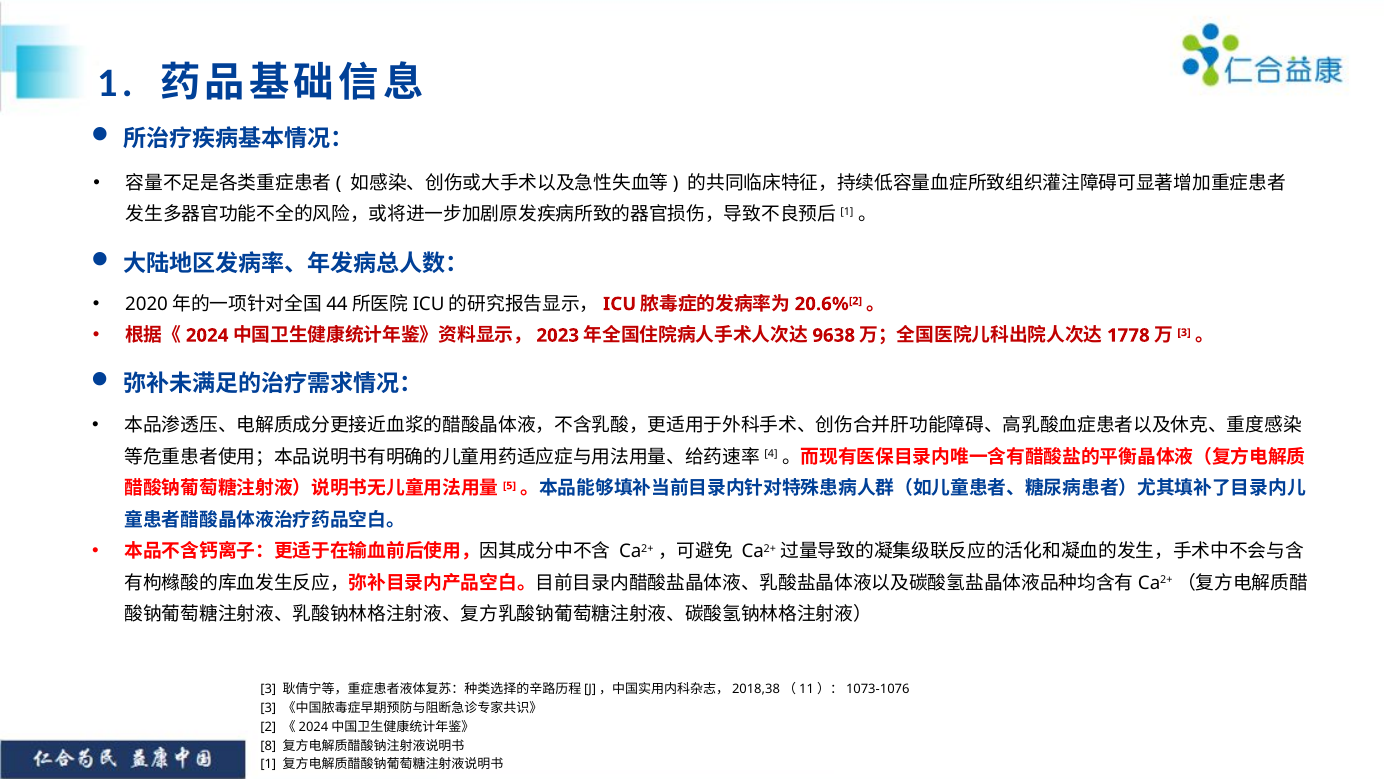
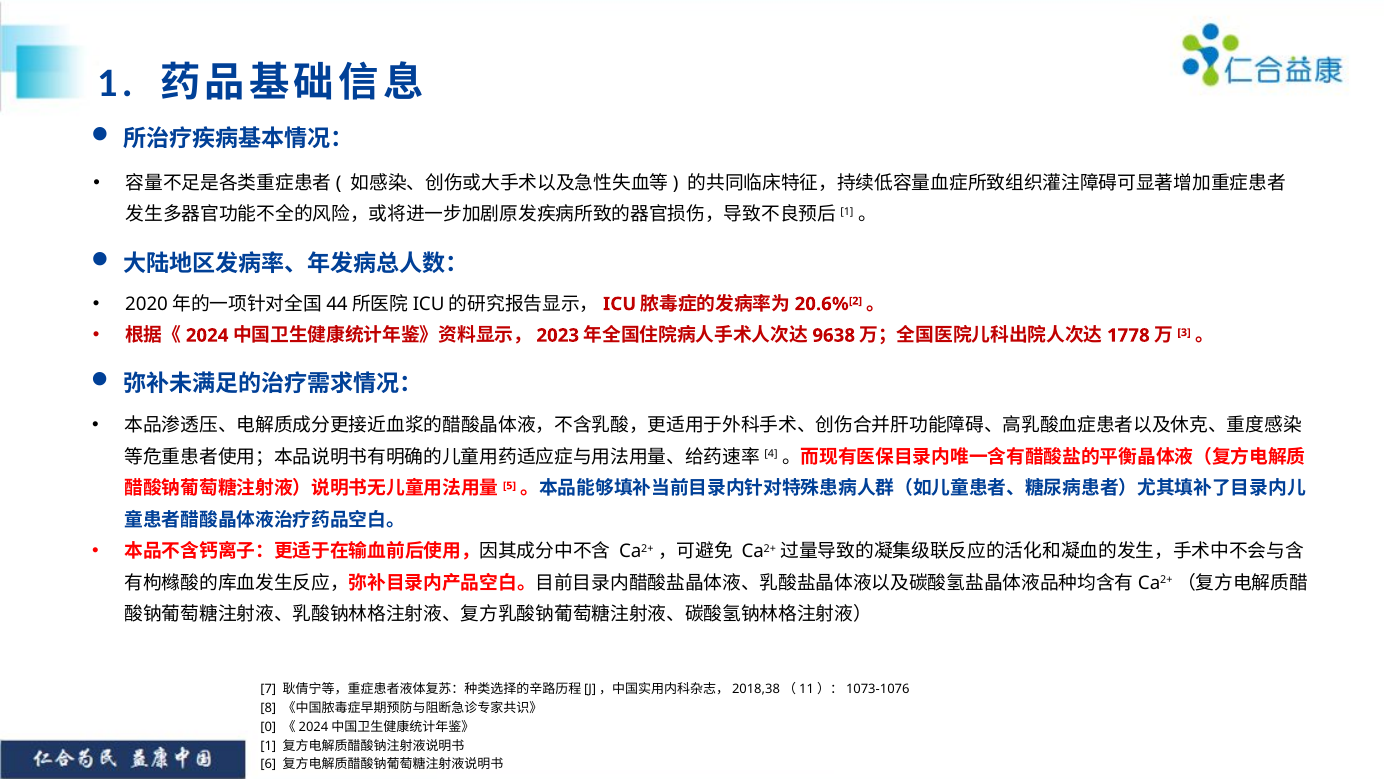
3: 3 -> 7 (268, 689)
3: 3 -> 8 (268, 708)
2: 2 -> 0 (268, 727)
8: 8 -> 1 (268, 745)
1: 1 -> 6 (268, 764)
